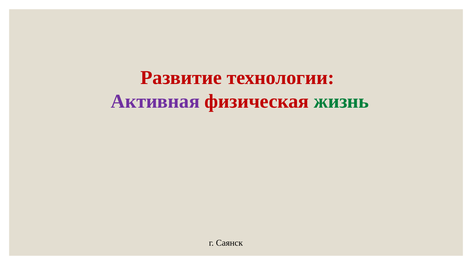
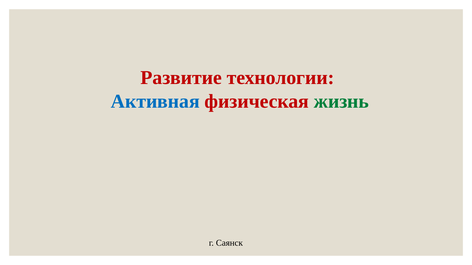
Активная colour: purple -> blue (155, 101)
